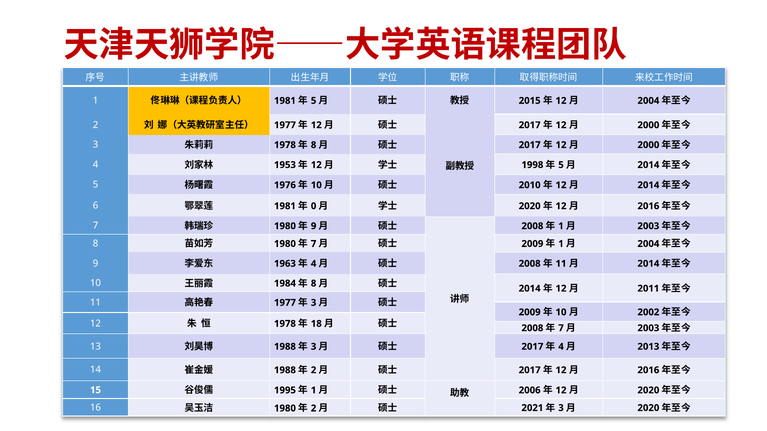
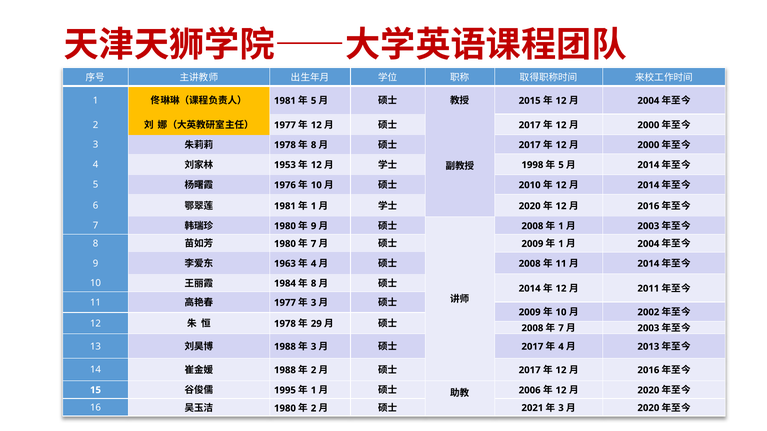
0: 0 -> 1 (314, 206)
18: 18 -> 29 (316, 324)
